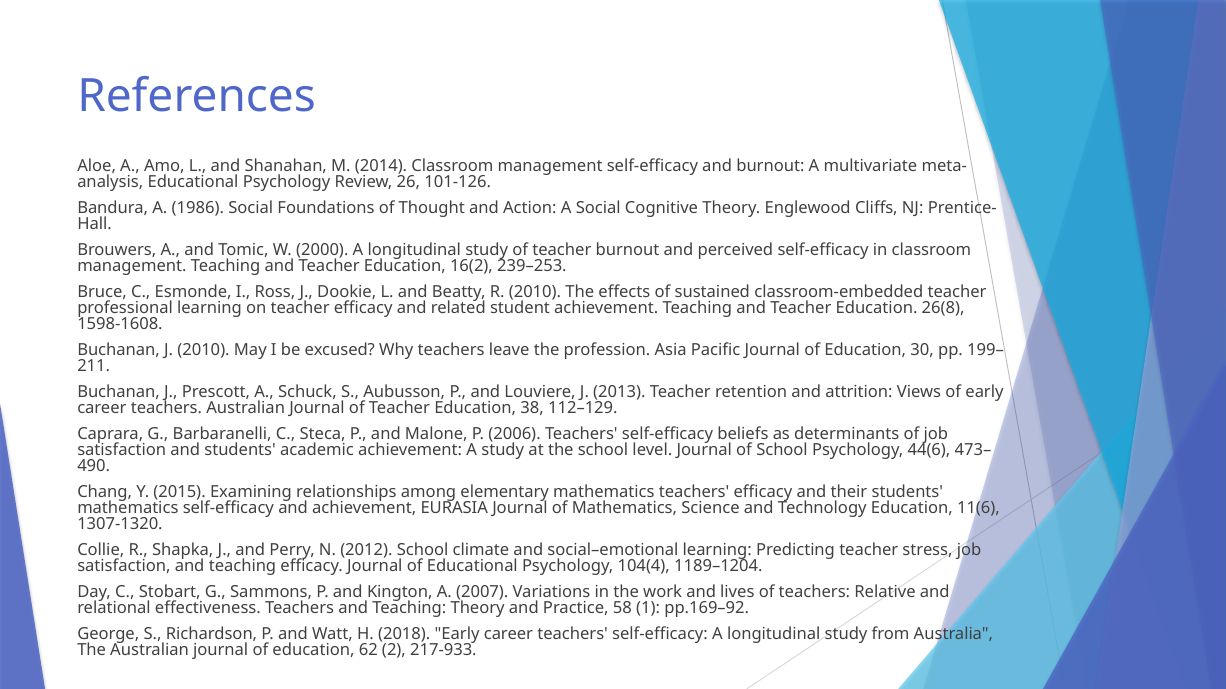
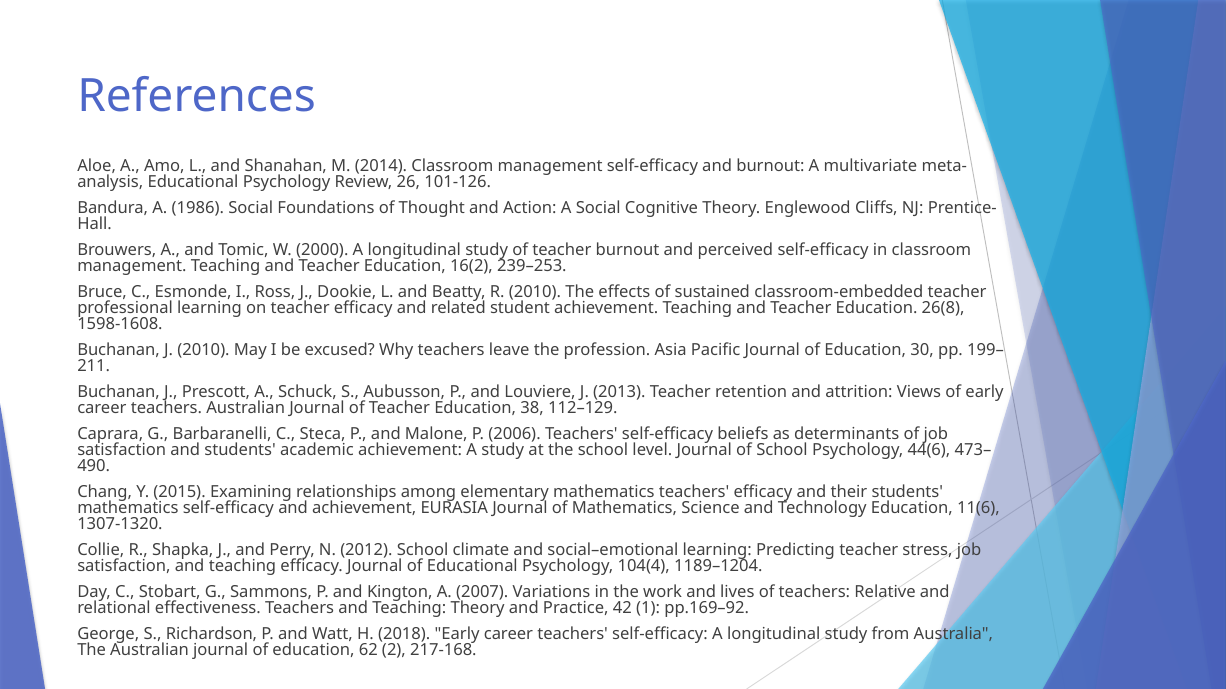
58: 58 -> 42 (622, 609)
217-933: 217-933 -> 217-168 (443, 651)
